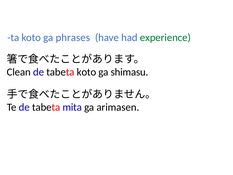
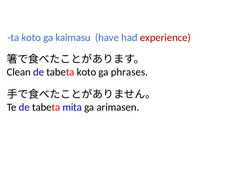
phrases: phrases -> kaimasu (73, 38)
experience colour: green -> red (165, 38)
shimasu: shimasu -> phrases (129, 72)
